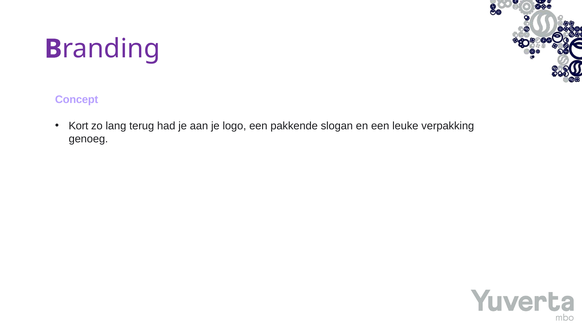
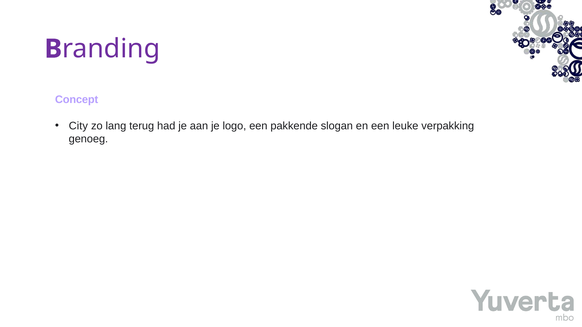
Kort: Kort -> City (78, 126)
